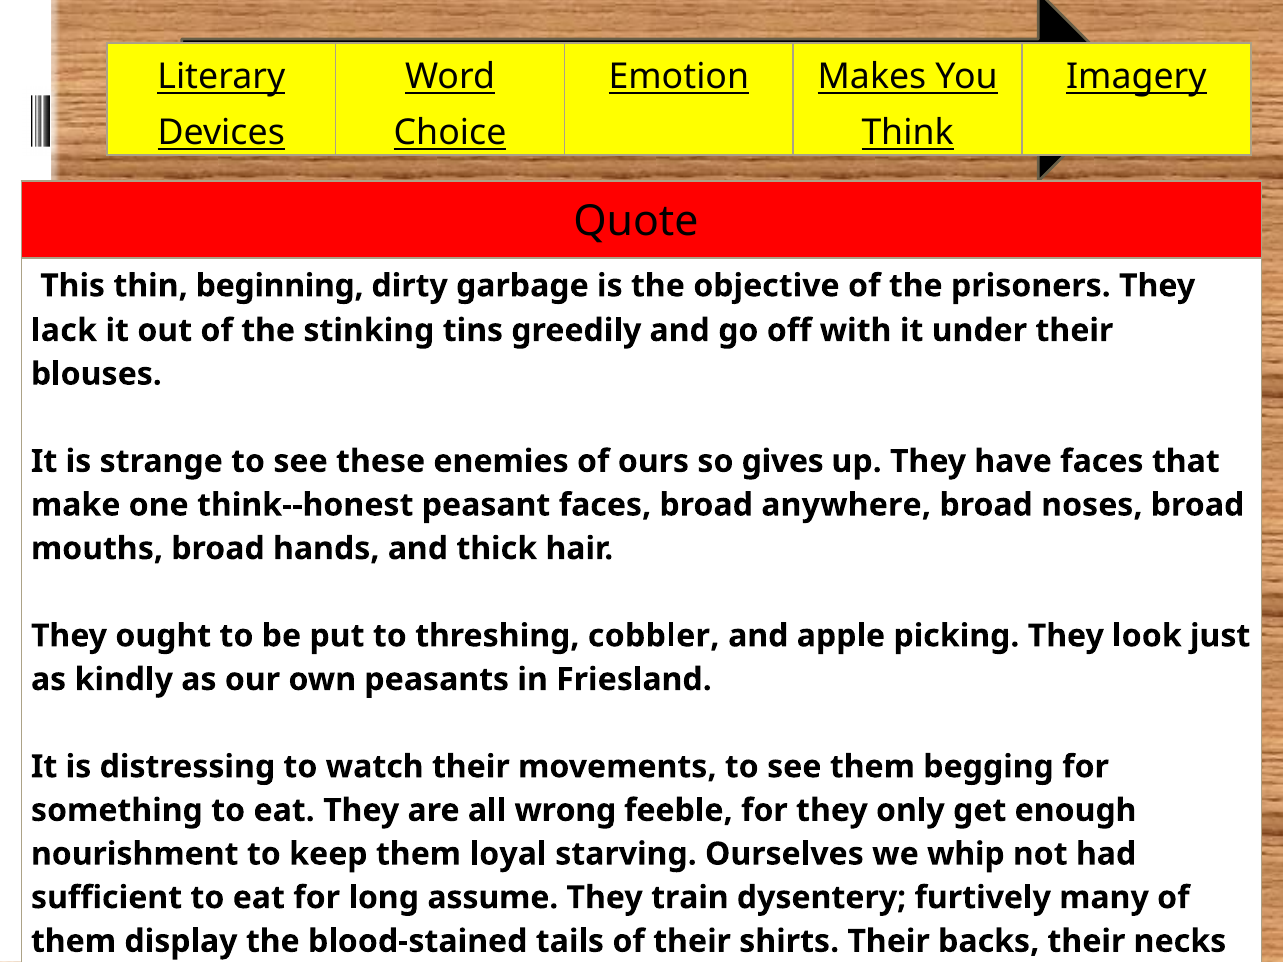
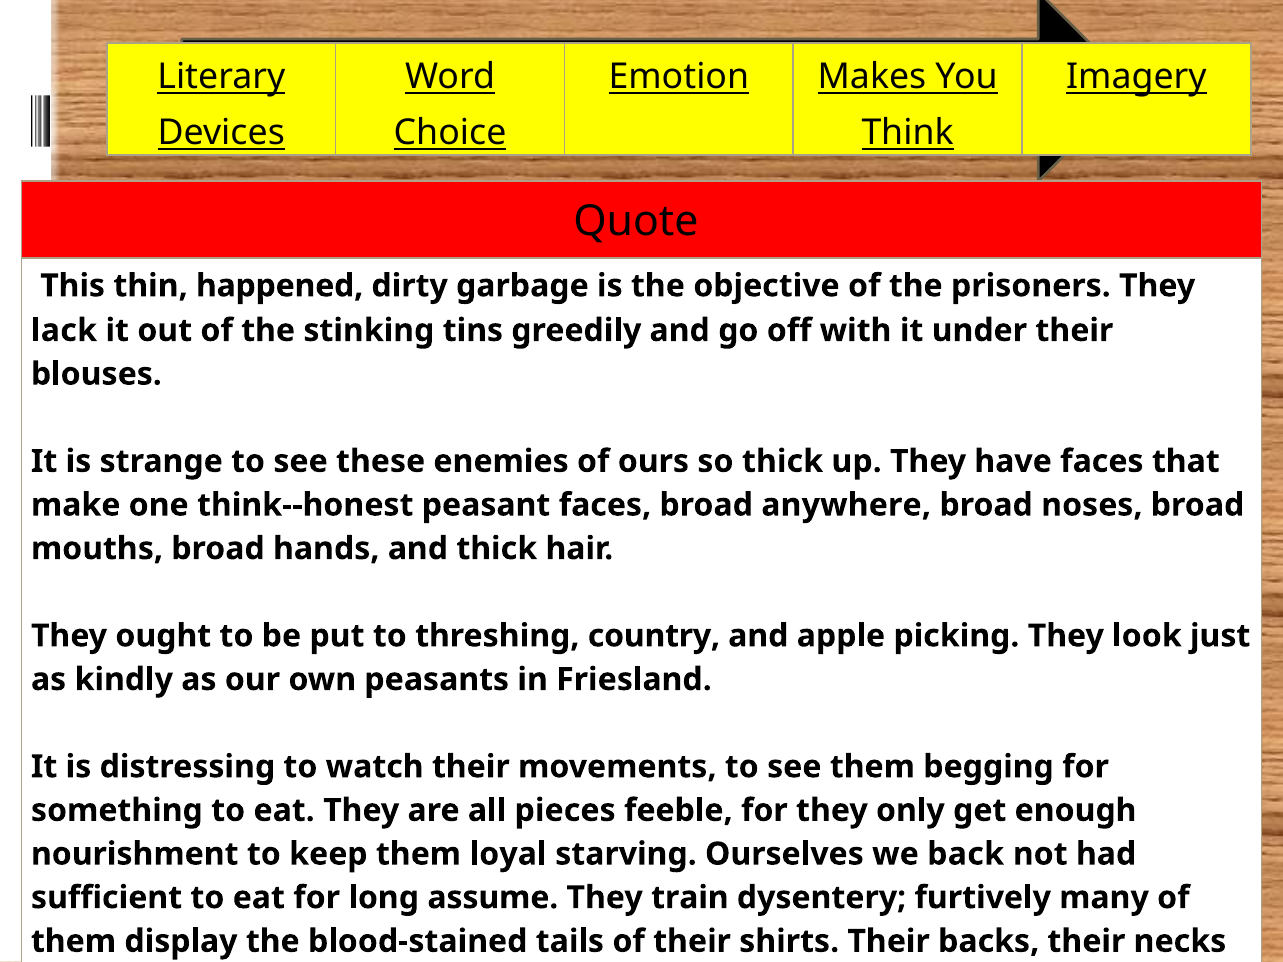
beginning: beginning -> happened (280, 286)
so gives: gives -> thick (783, 461)
cobbler: cobbler -> country (654, 636)
wrong: wrong -> pieces (565, 811)
whip: whip -> back (966, 854)
